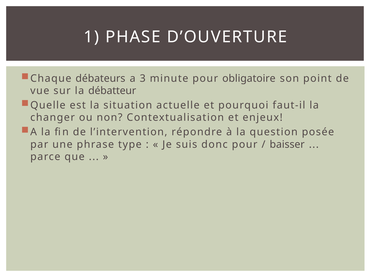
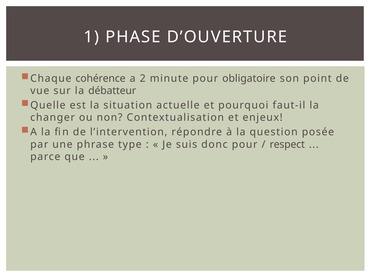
débateurs: débateurs -> cohérence (101, 79)
3: 3 -> 2 (143, 79)
baisser: baisser -> respect (287, 144)
